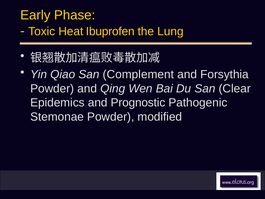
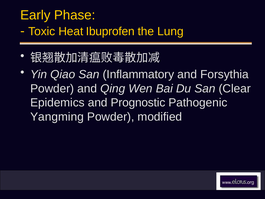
Complement: Complement -> Inflammatory (138, 74)
Stemonae: Stemonae -> Yangming (57, 117)
